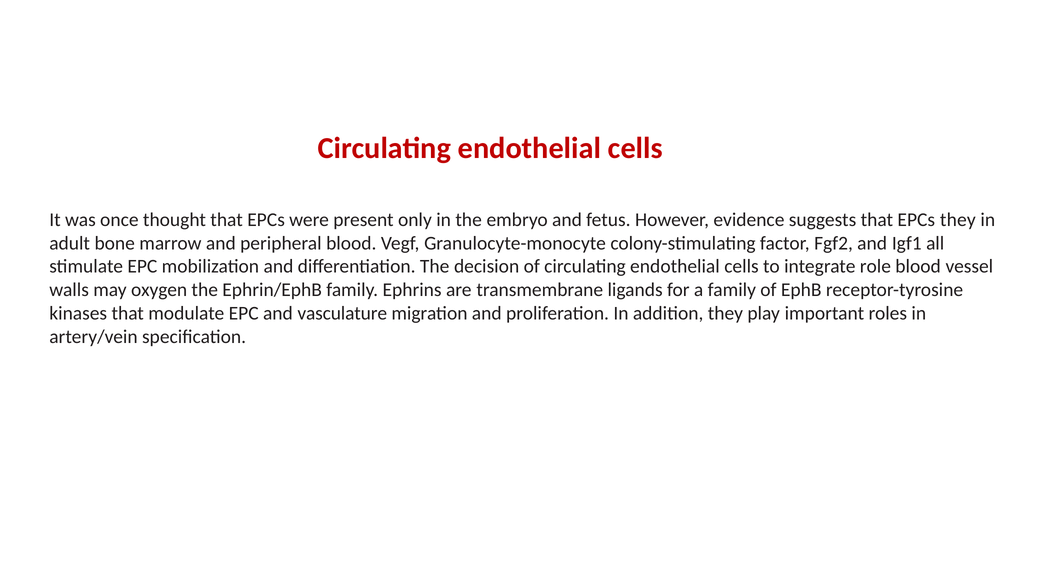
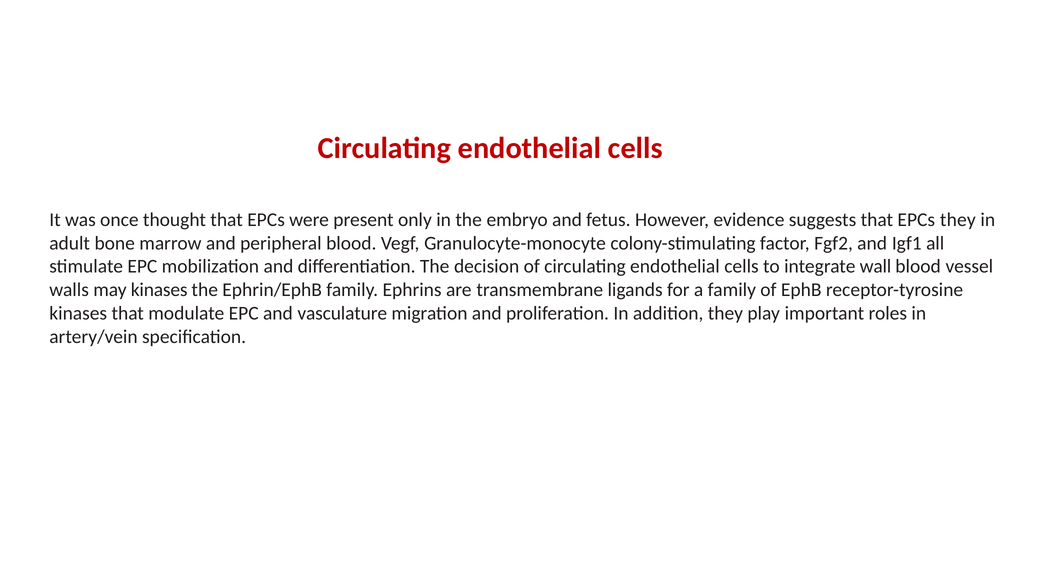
role: role -> wall (875, 267)
may oxygen: oxygen -> kinases (159, 290)
